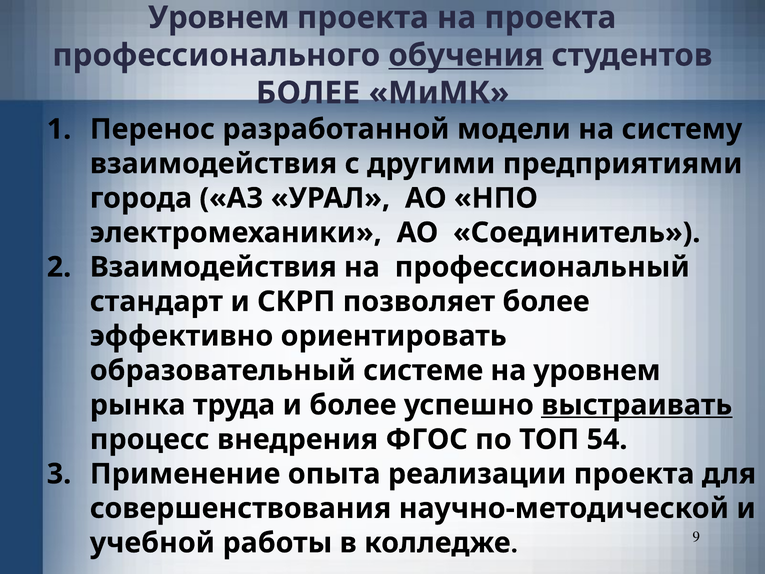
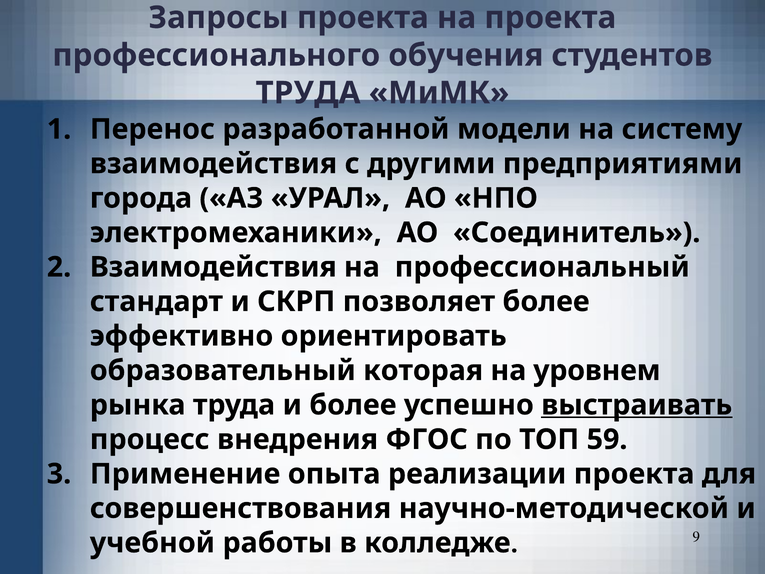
Уровнем: Уровнем -> Запросы (219, 18)
обучения underline: present -> none (466, 55)
БОЛЕЕ: БОЛЕЕ -> ТРУДА (308, 93)
системе: системе -> которая (423, 370)
54: 54 -> 59 (607, 439)
